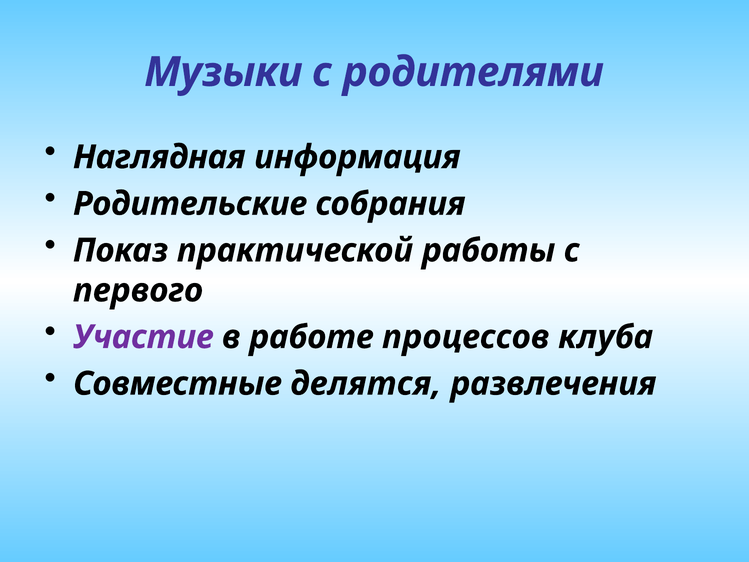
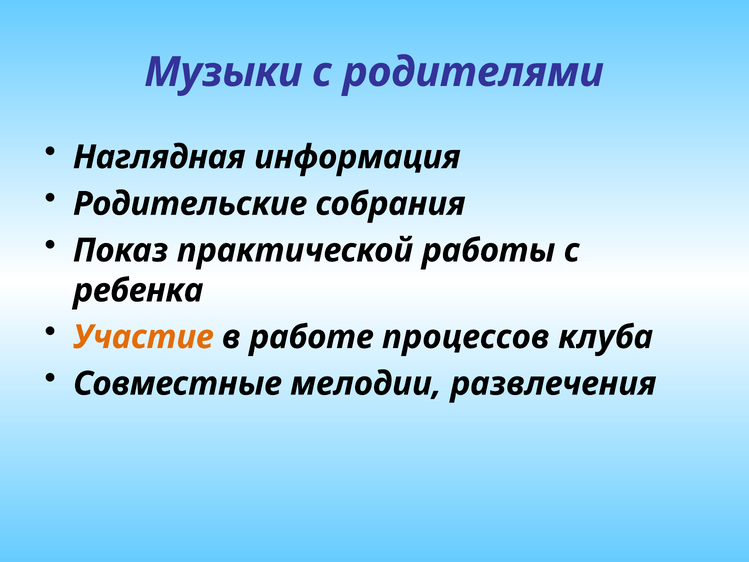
первого: первого -> ребенка (138, 290)
Участие colour: purple -> orange (143, 337)
делятся: делятся -> мелодии (366, 384)
